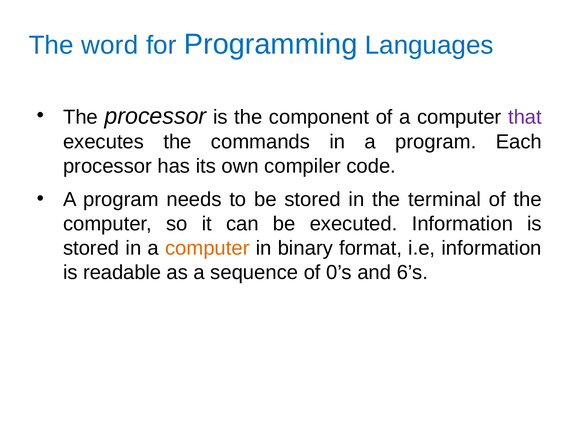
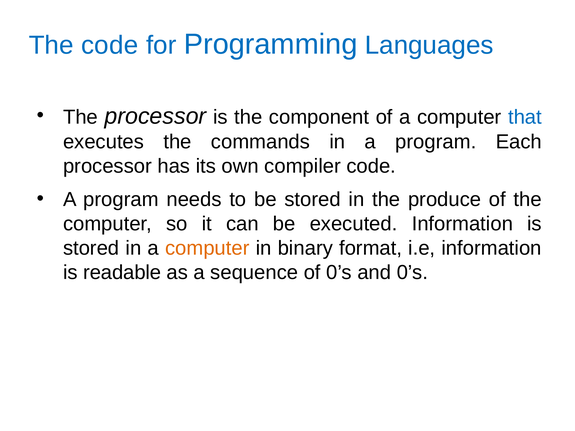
The word: word -> code (110, 45)
that colour: purple -> blue (525, 117)
terminal: terminal -> produce (445, 199)
and 6’s: 6’s -> 0’s (412, 272)
